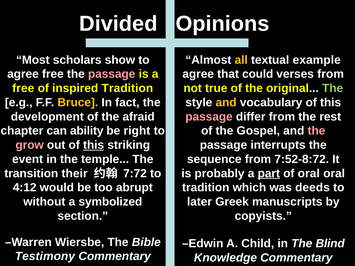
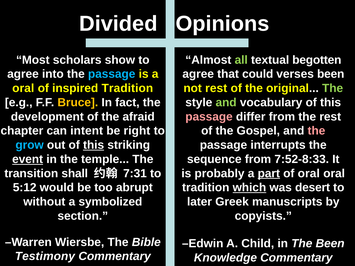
all colour: yellow -> light green (241, 60)
example: example -> begotten (317, 60)
agree free: free -> into (53, 74)
passage colour: pink -> light blue (112, 74)
verses from: from -> been (331, 74)
free: free -> oral (23, 88)
not true: true -> rest (216, 88)
and colour: yellow -> light green (226, 103)
ability: ability -> intent (87, 131)
grow colour: pink -> light blue (30, 145)
event underline: none -> present (28, 159)
7:52-8:72: 7:52-8:72 -> 7:52-8:33 (302, 159)
their: their -> shall (75, 174)
7:72: 7:72 -> 7:31 (135, 174)
4:12: 4:12 -> 5:12 (25, 188)
which underline: none -> present (249, 188)
deeds: deeds -> desert (313, 188)
The Blind: Blind -> Been (330, 244)
